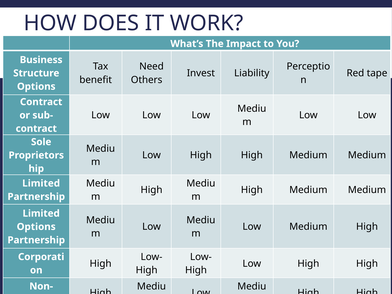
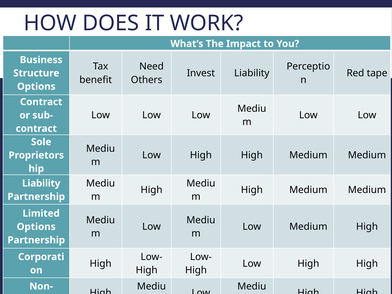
Limited: Limited -> Liability (41, 183)
